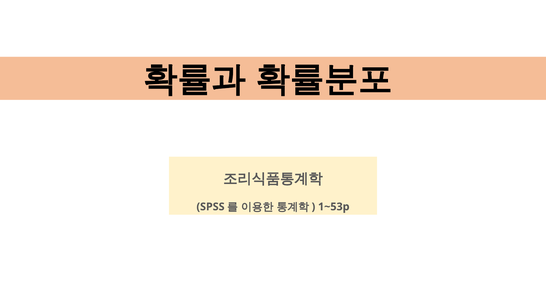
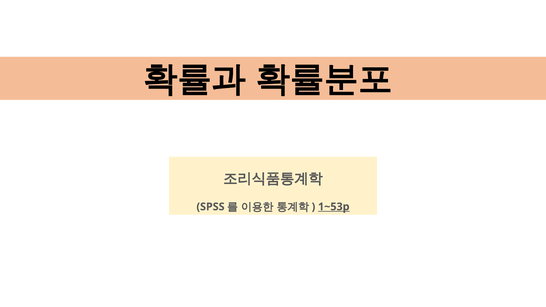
1~53p underline: none -> present (334, 207)
